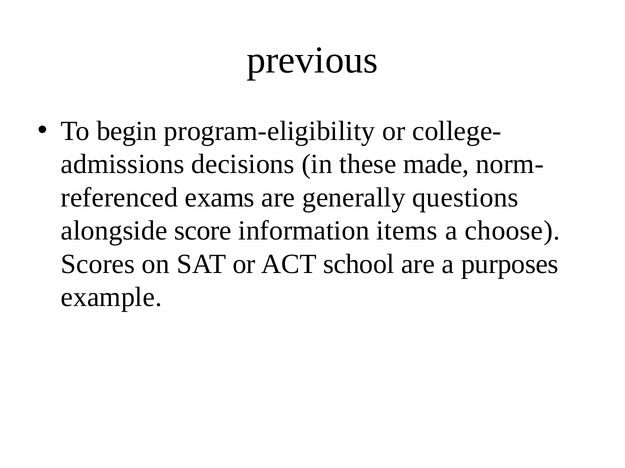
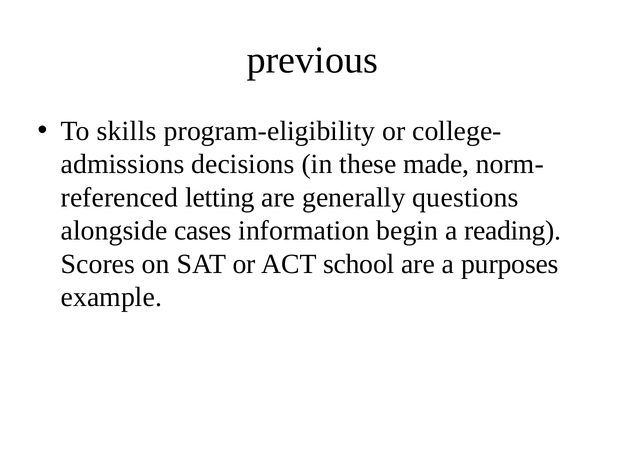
begin: begin -> skills (127, 131)
exams: exams -> letting (220, 198)
score: score -> cases (203, 231)
items: items -> begin (407, 231)
choose: choose -> reading (513, 231)
